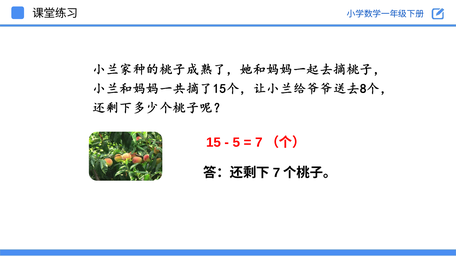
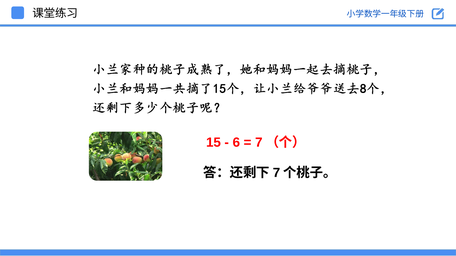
5: 5 -> 6 (236, 143)
